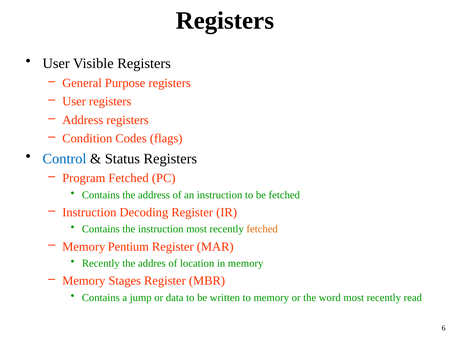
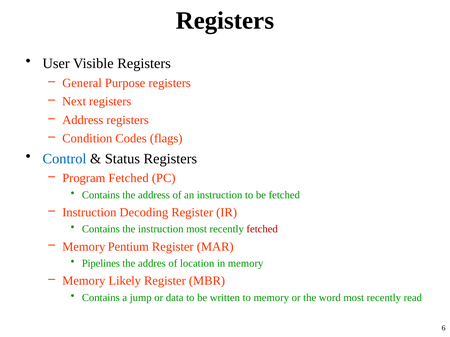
User: User -> Next (74, 102)
fetched colour: orange -> red (262, 229)
Recently: Recently -> Pipelines (101, 264)
Stages: Stages -> Likely (125, 281)
